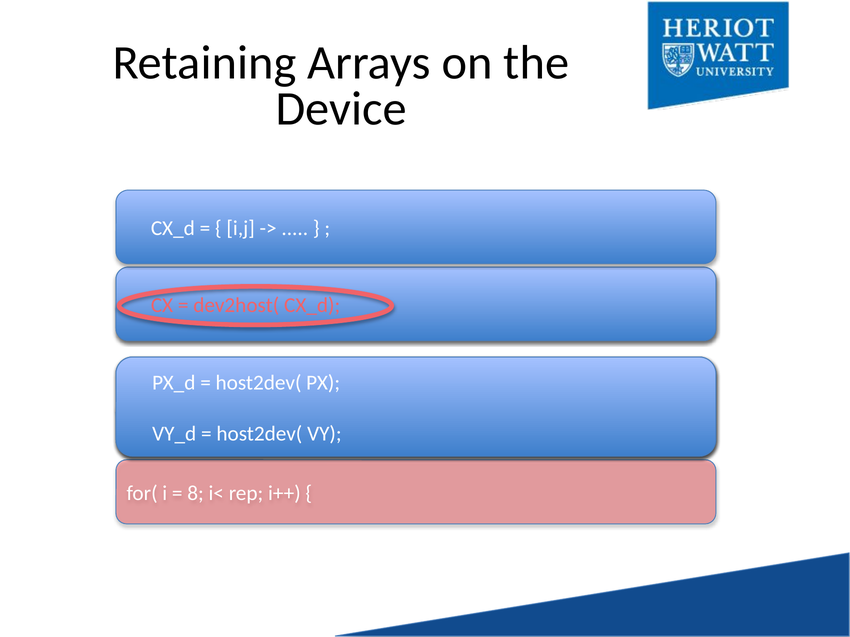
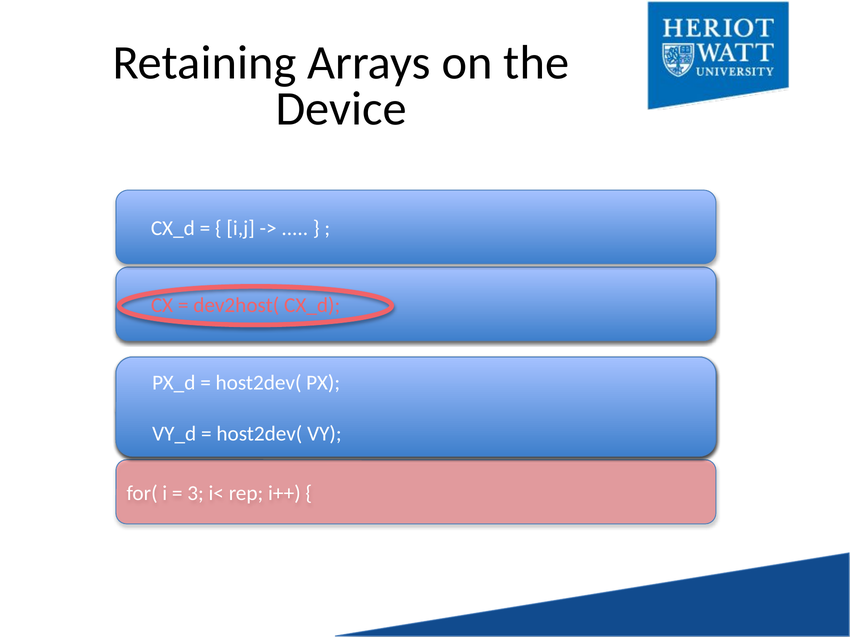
8: 8 -> 3 (196, 494)
